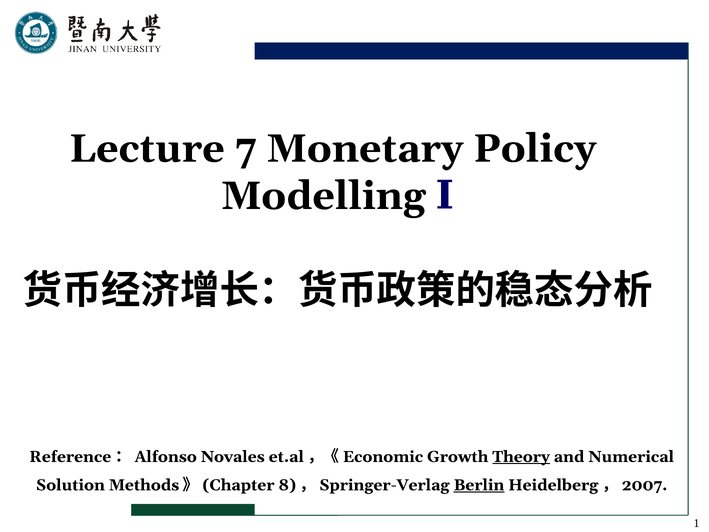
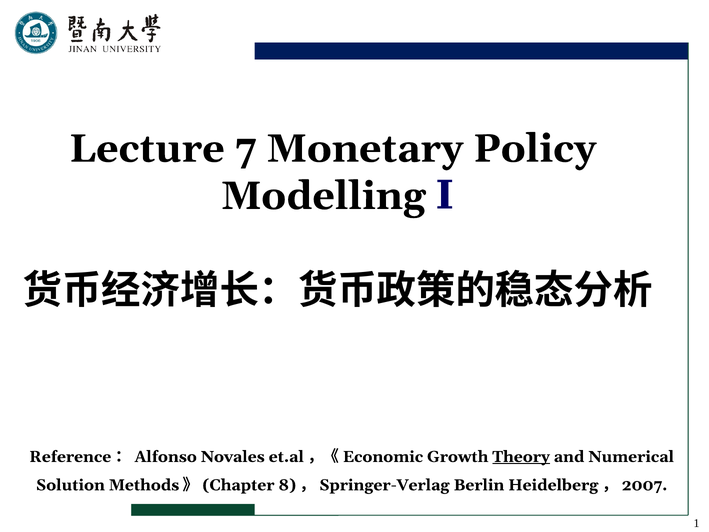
Berlin underline: present -> none (479, 485)
